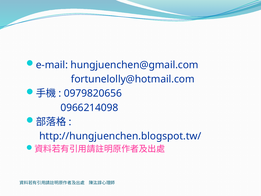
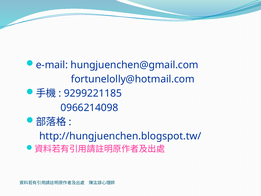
0979820656: 0979820656 -> 9299221185 (93, 93)
